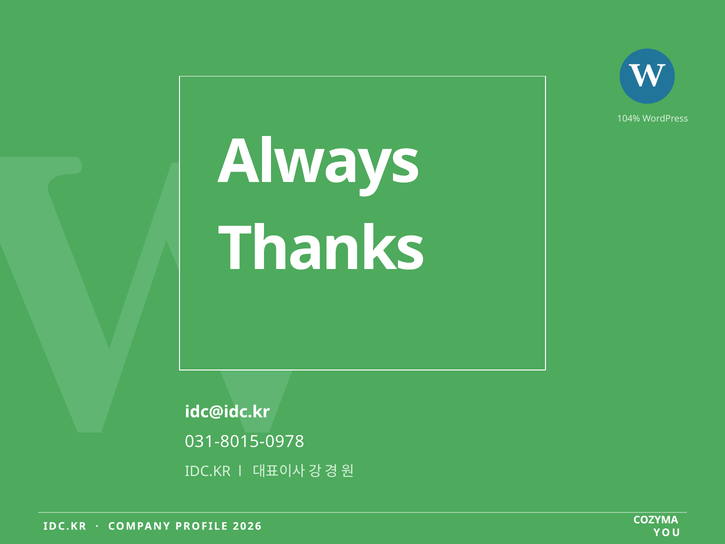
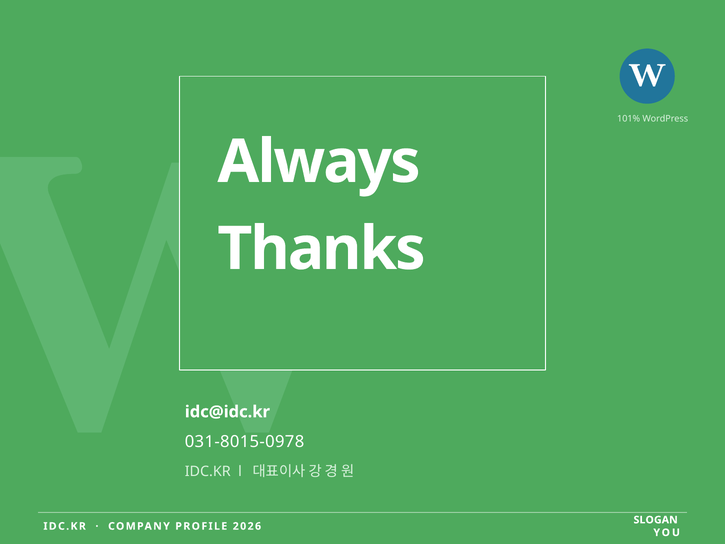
104%: 104% -> 101% (629, 119)
COZYMA: COZYMA -> SLOGAN (656, 520)
